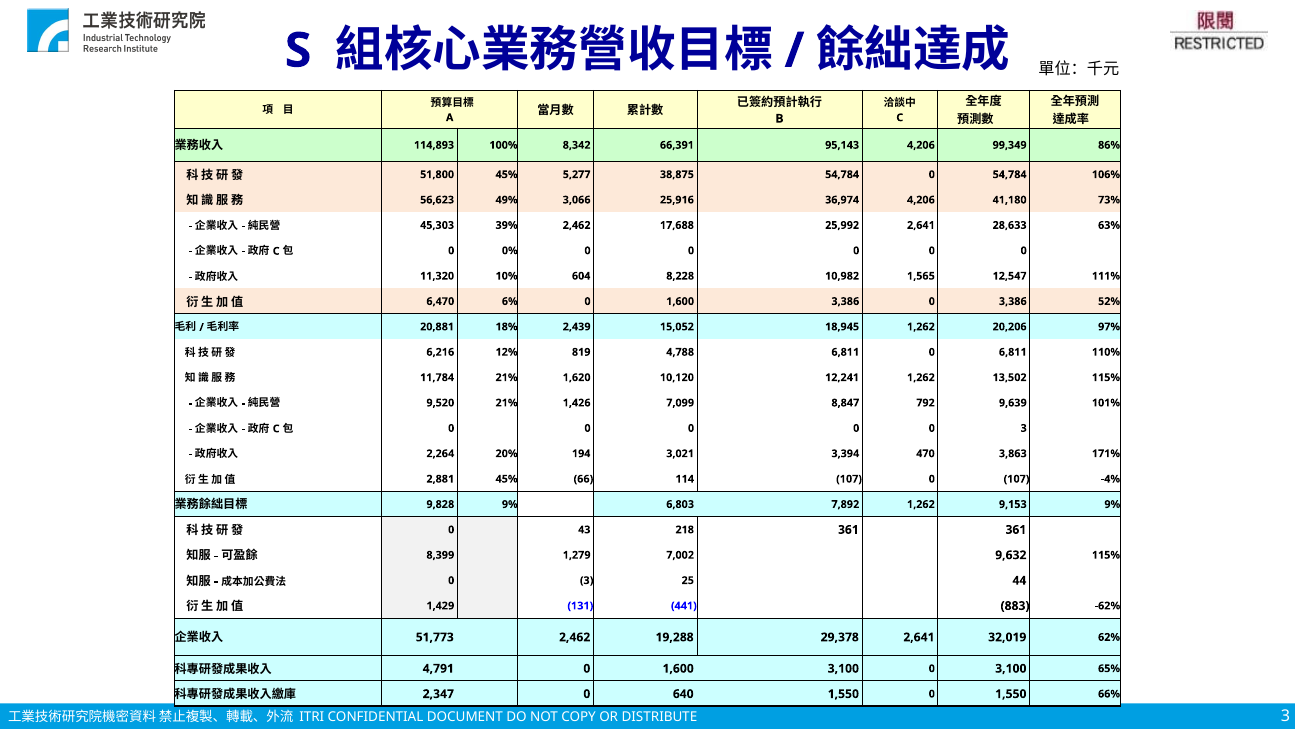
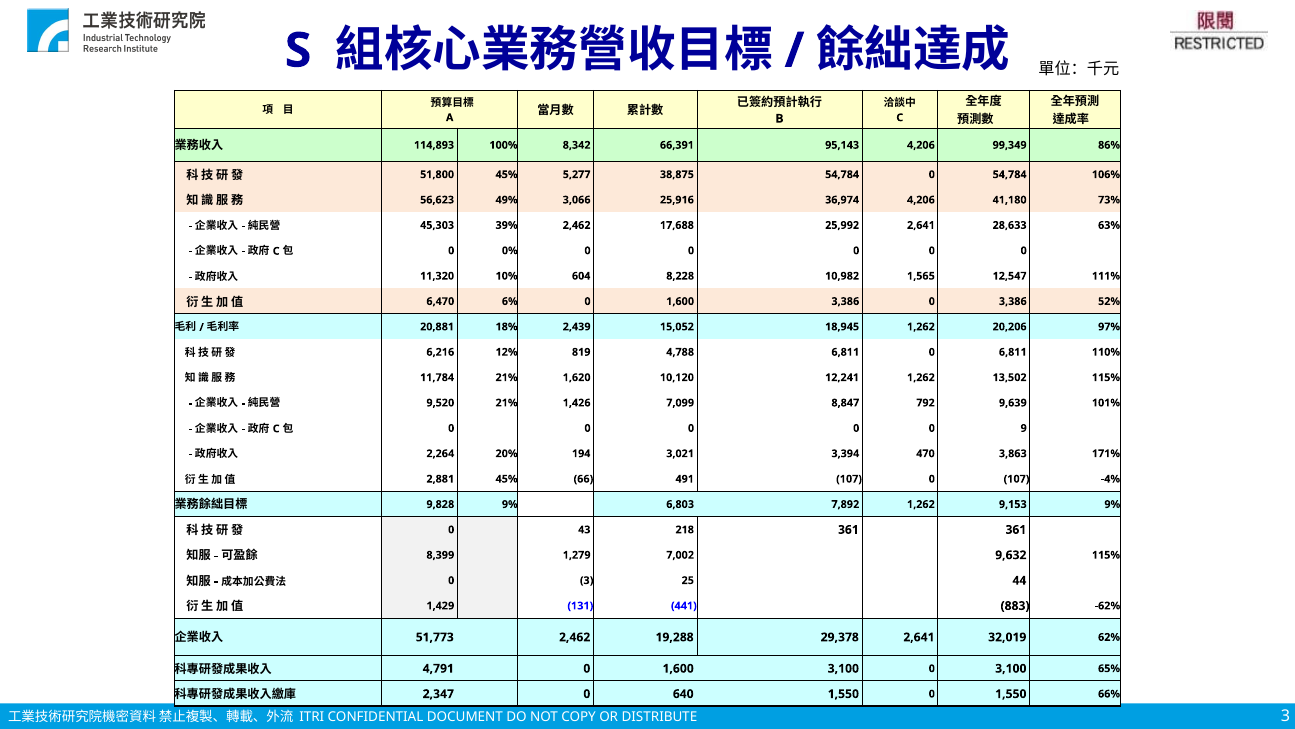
0 0 3: 3 -> 9 (1024, 428)
114: 114 -> 491 (685, 479)
